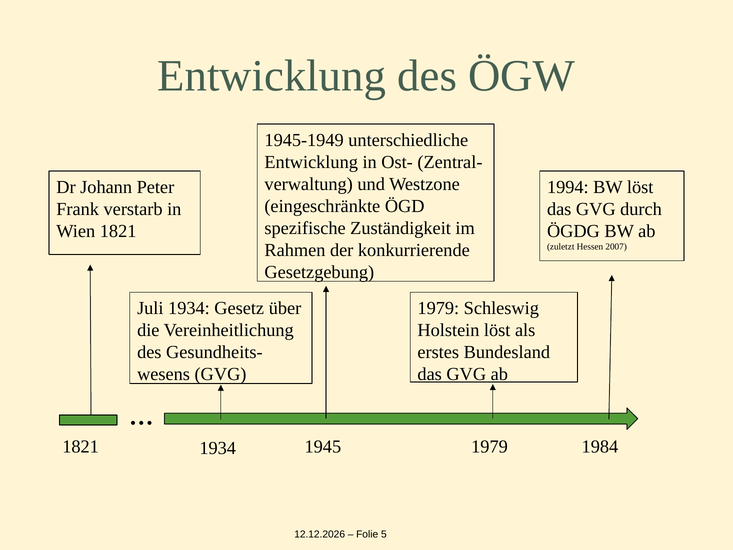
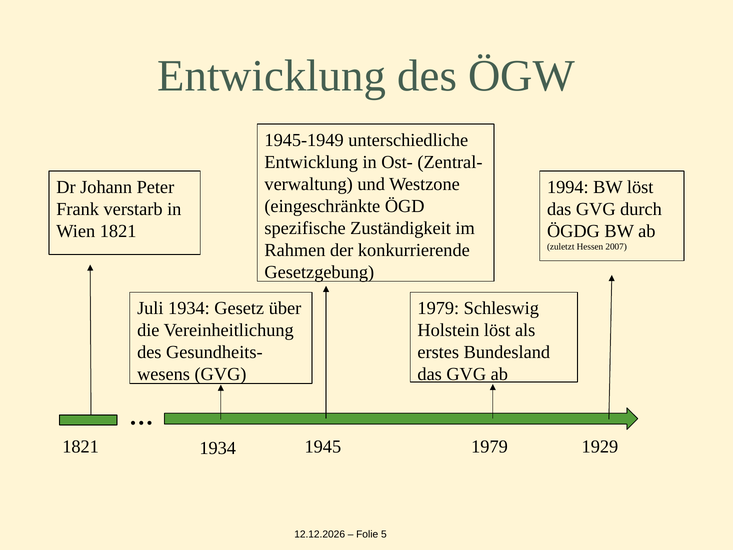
1984: 1984 -> 1929 (600, 447)
